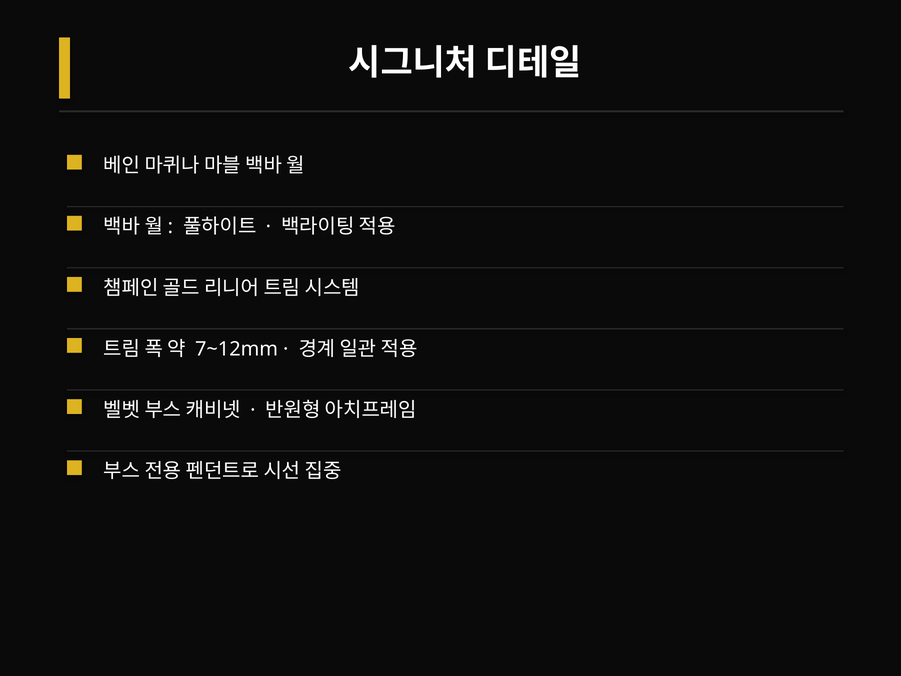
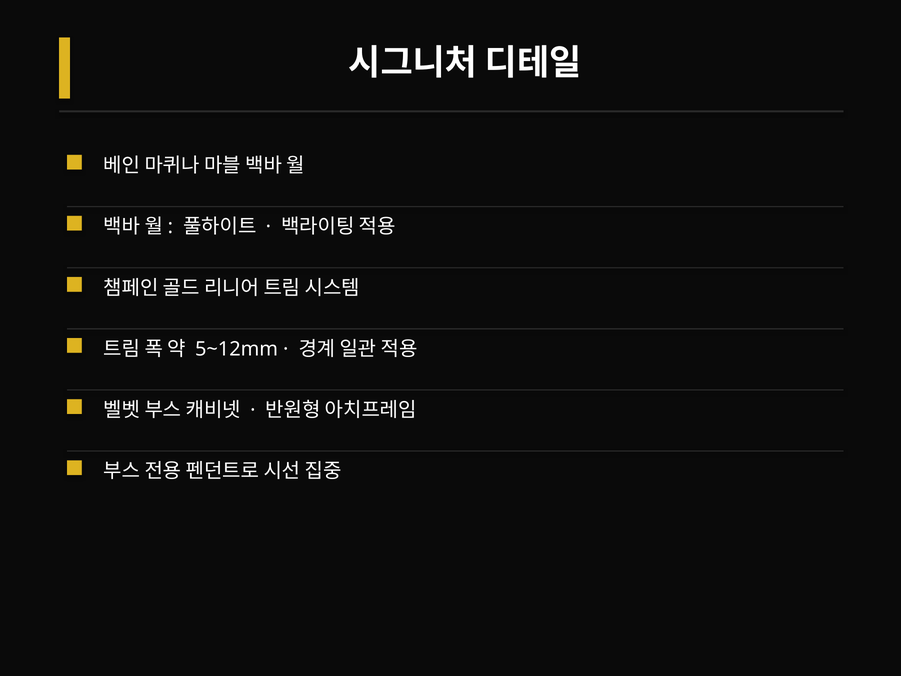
7~12mm: 7~12mm -> 5~12mm (237, 349)
